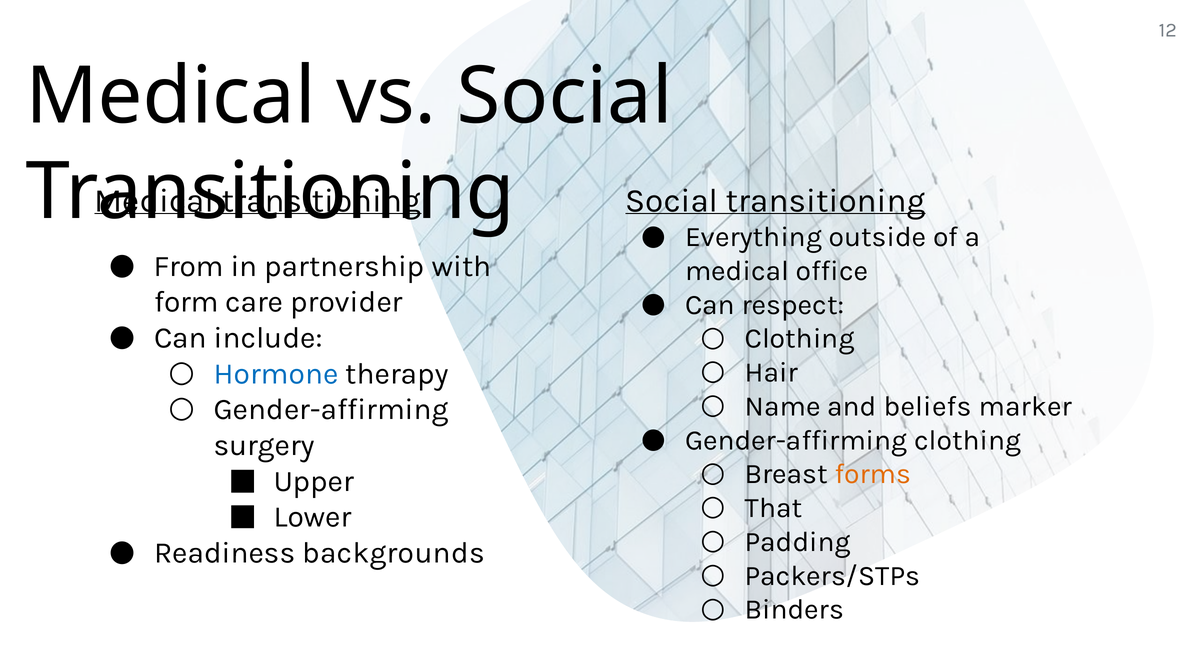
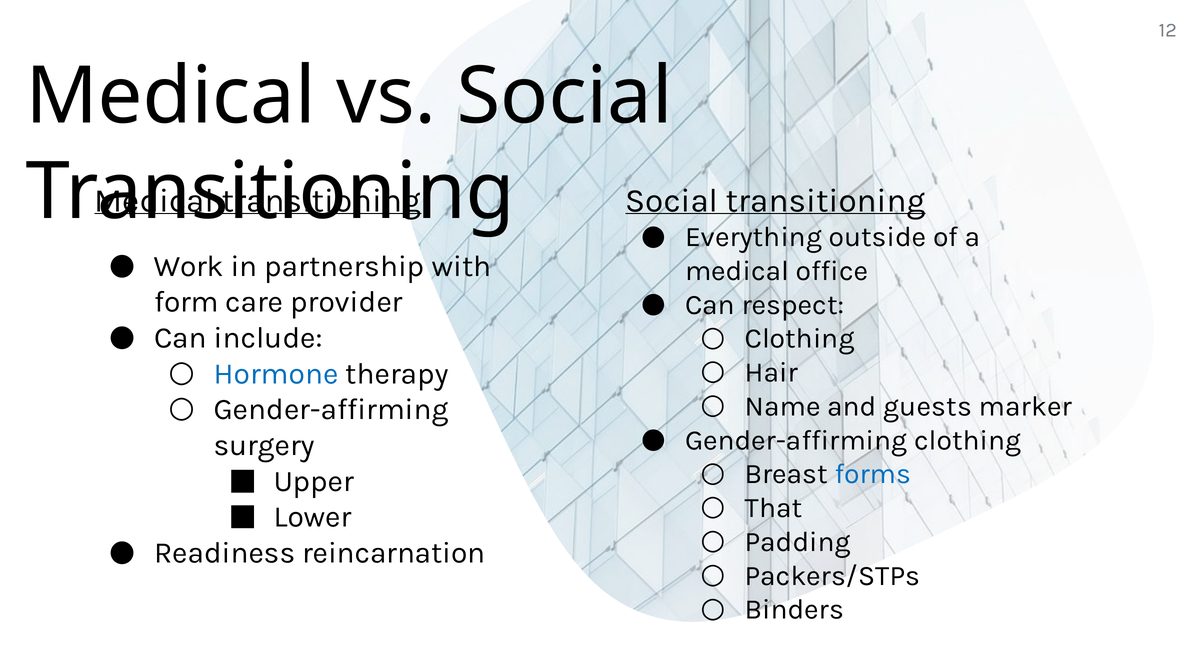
From: From -> Work (189, 266)
beliefs: beliefs -> guests (928, 407)
forms colour: orange -> blue (873, 474)
backgrounds: backgrounds -> reincarnation (394, 553)
